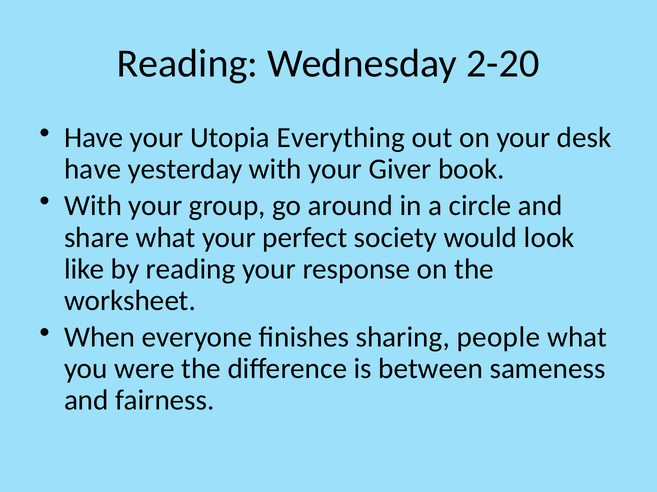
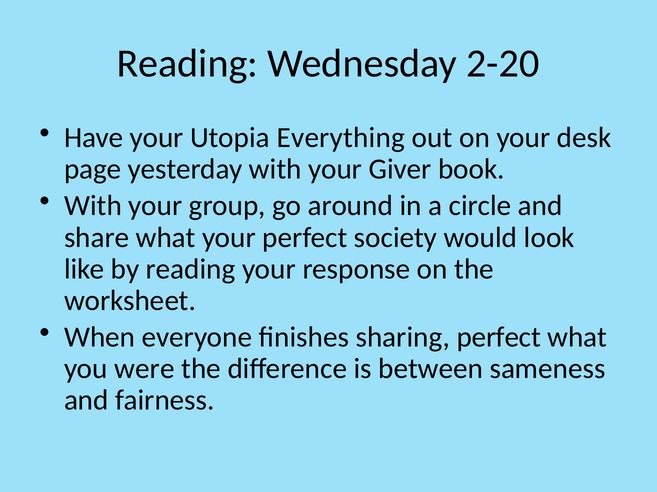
have: have -> page (93, 169)
sharing people: people -> perfect (499, 338)
